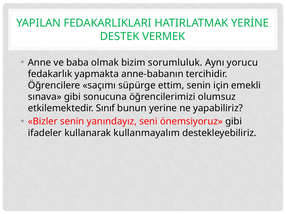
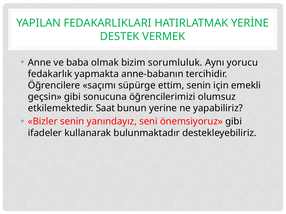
sınava: sınava -> geçsin (45, 97)
Sınıf: Sınıf -> Saat (105, 108)
kullanmayalım: kullanmayalım -> bulunmaktadır (147, 133)
